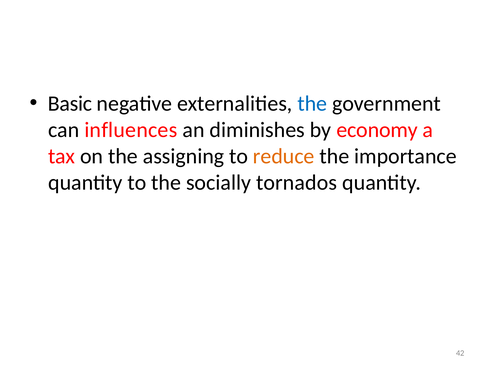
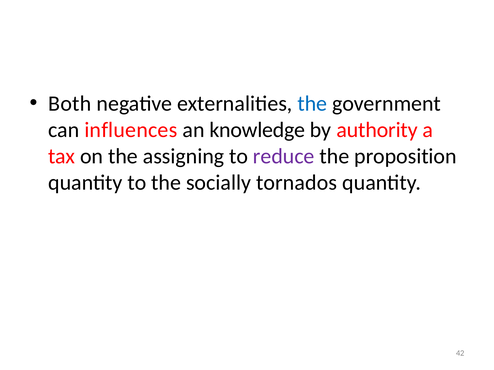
Basic: Basic -> Both (70, 104)
diminishes: diminishes -> knowledge (257, 130)
economy: economy -> authority (377, 130)
reduce colour: orange -> purple (284, 156)
importance: importance -> proposition (405, 156)
